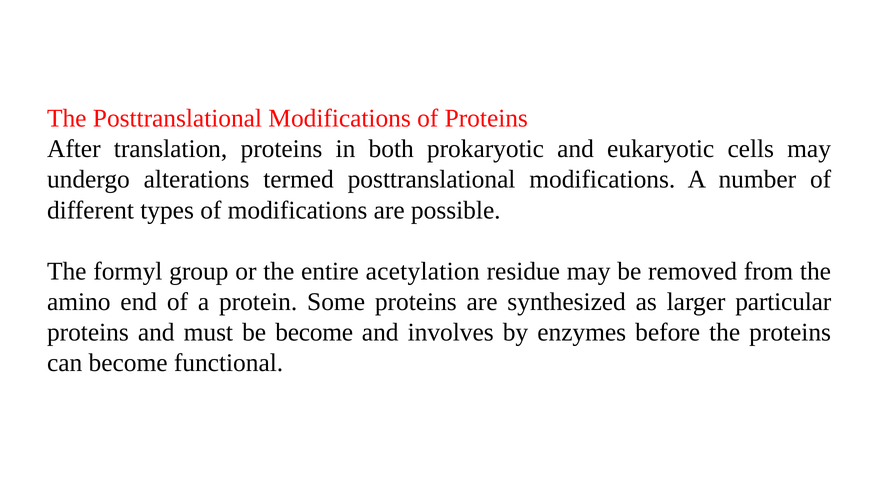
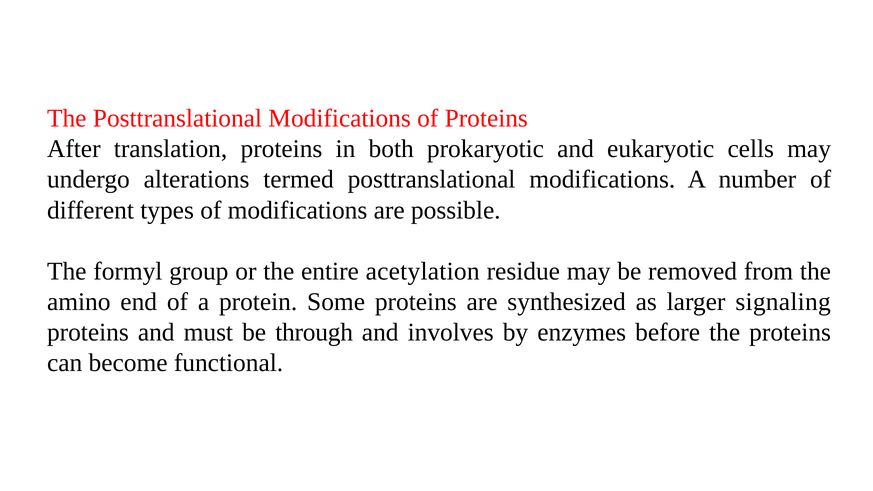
particular: particular -> signaling (783, 302)
be become: become -> through (314, 332)
